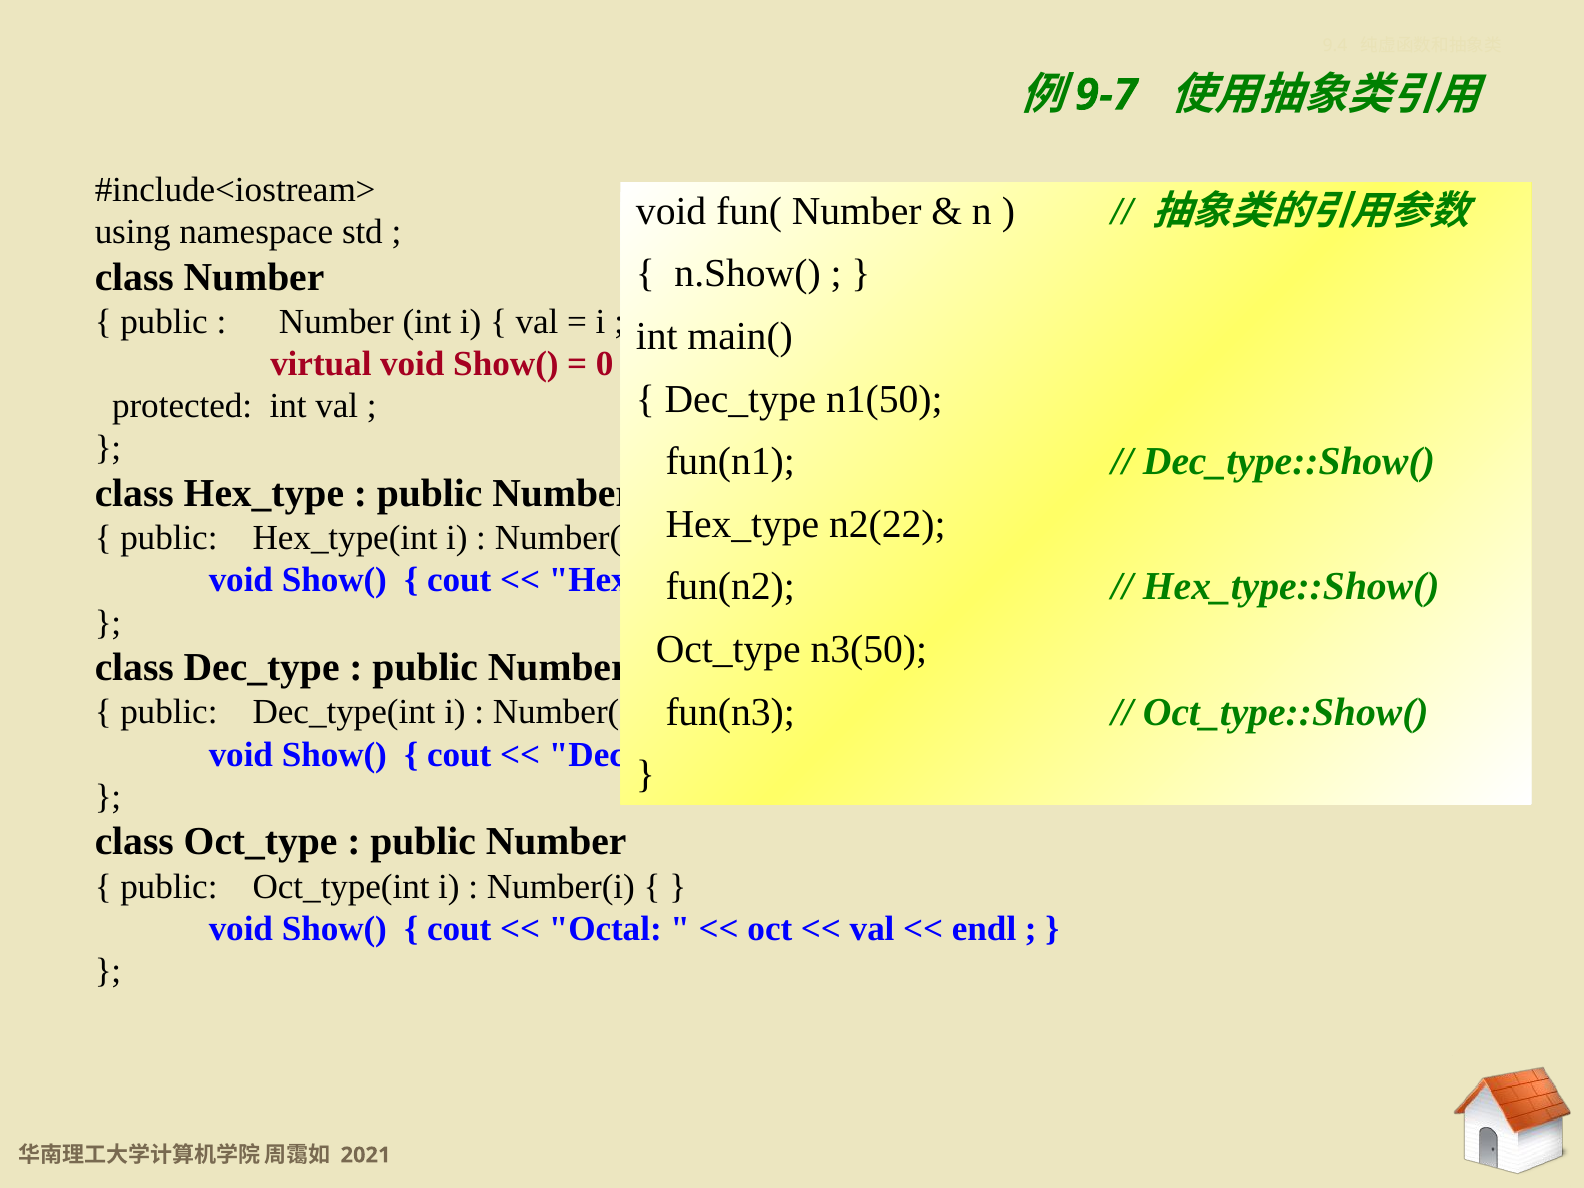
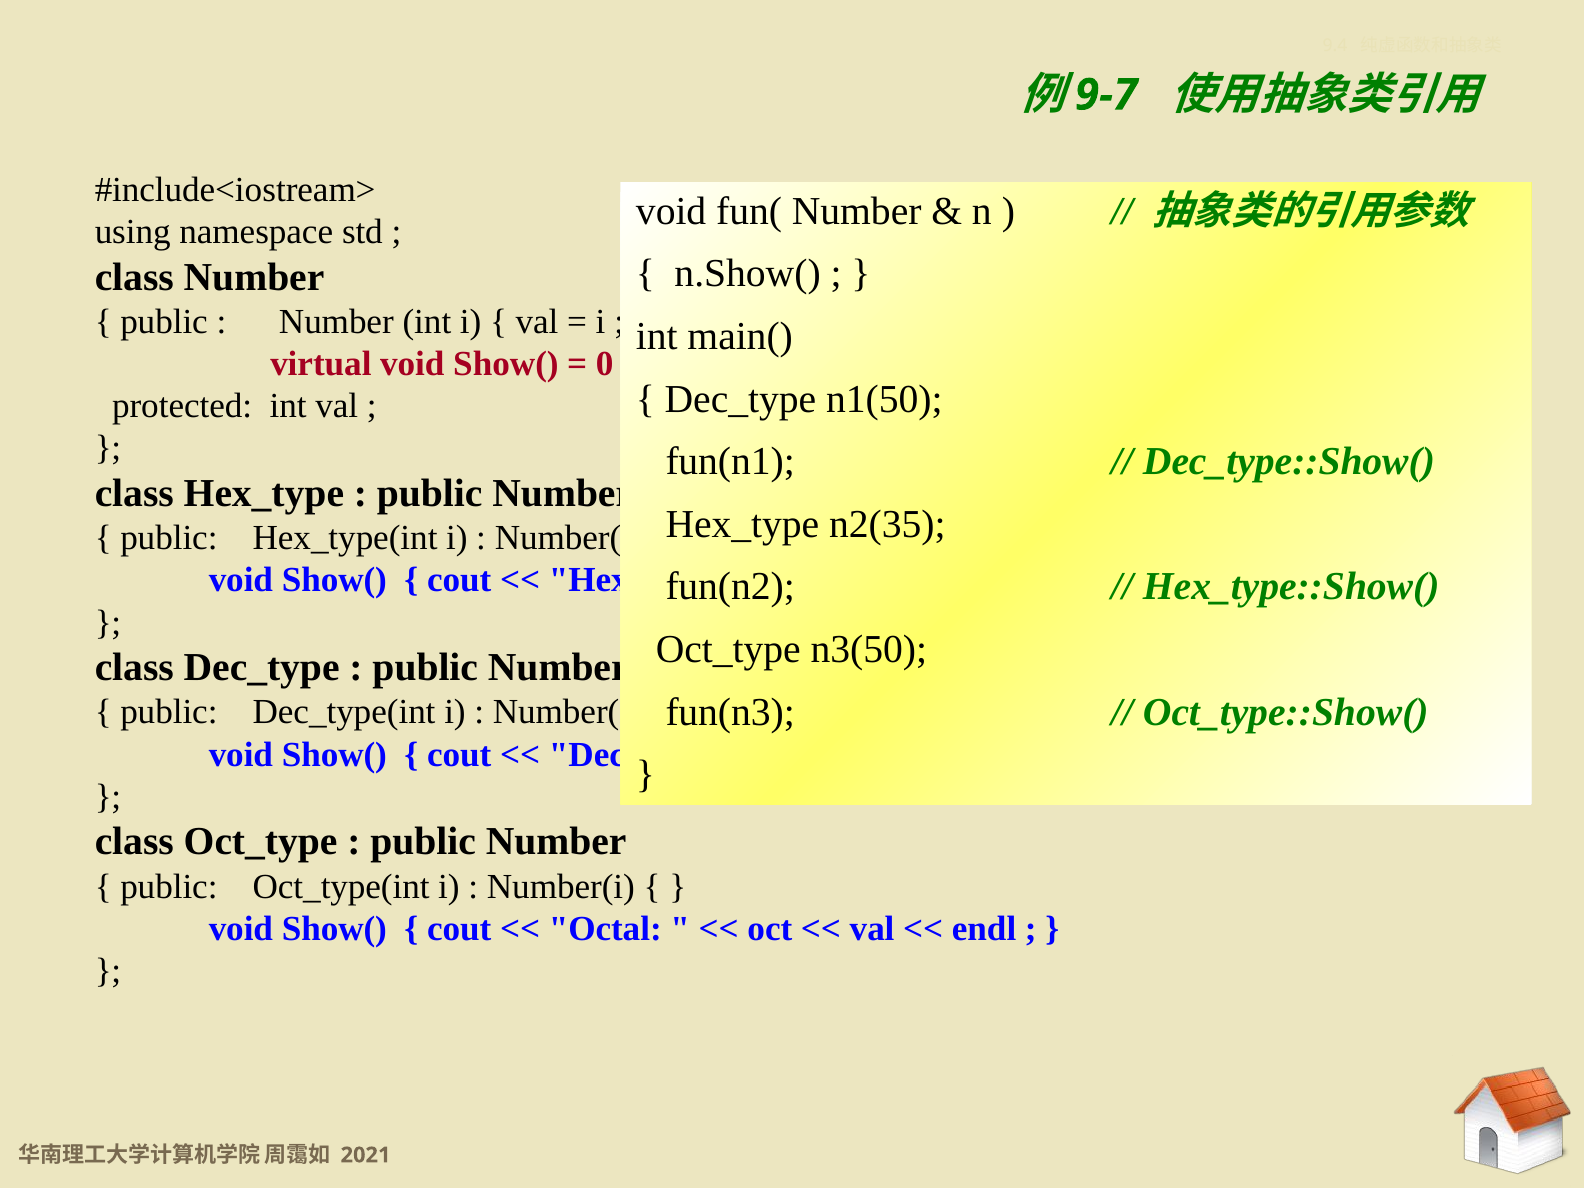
n2(22: n2(22 -> n2(35 (887, 524)
